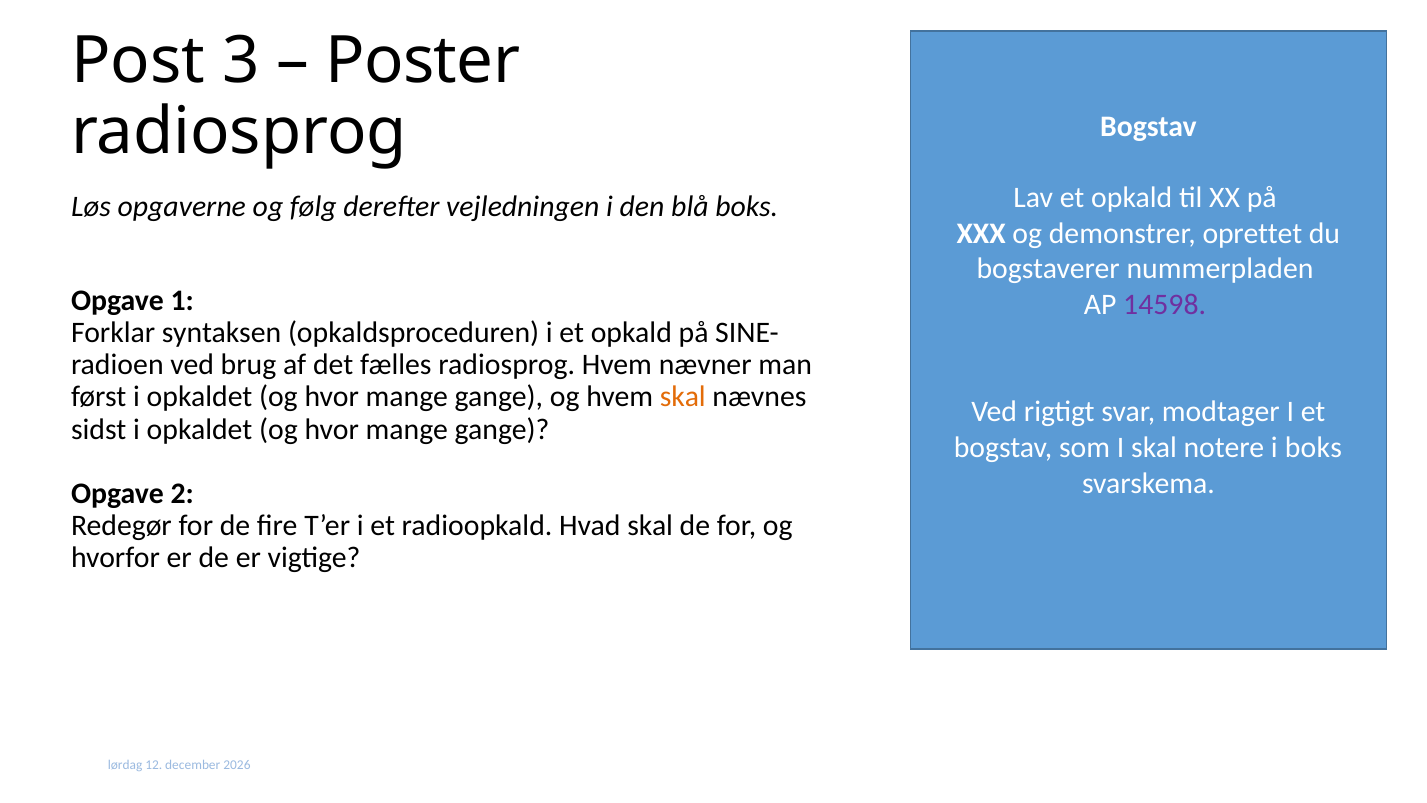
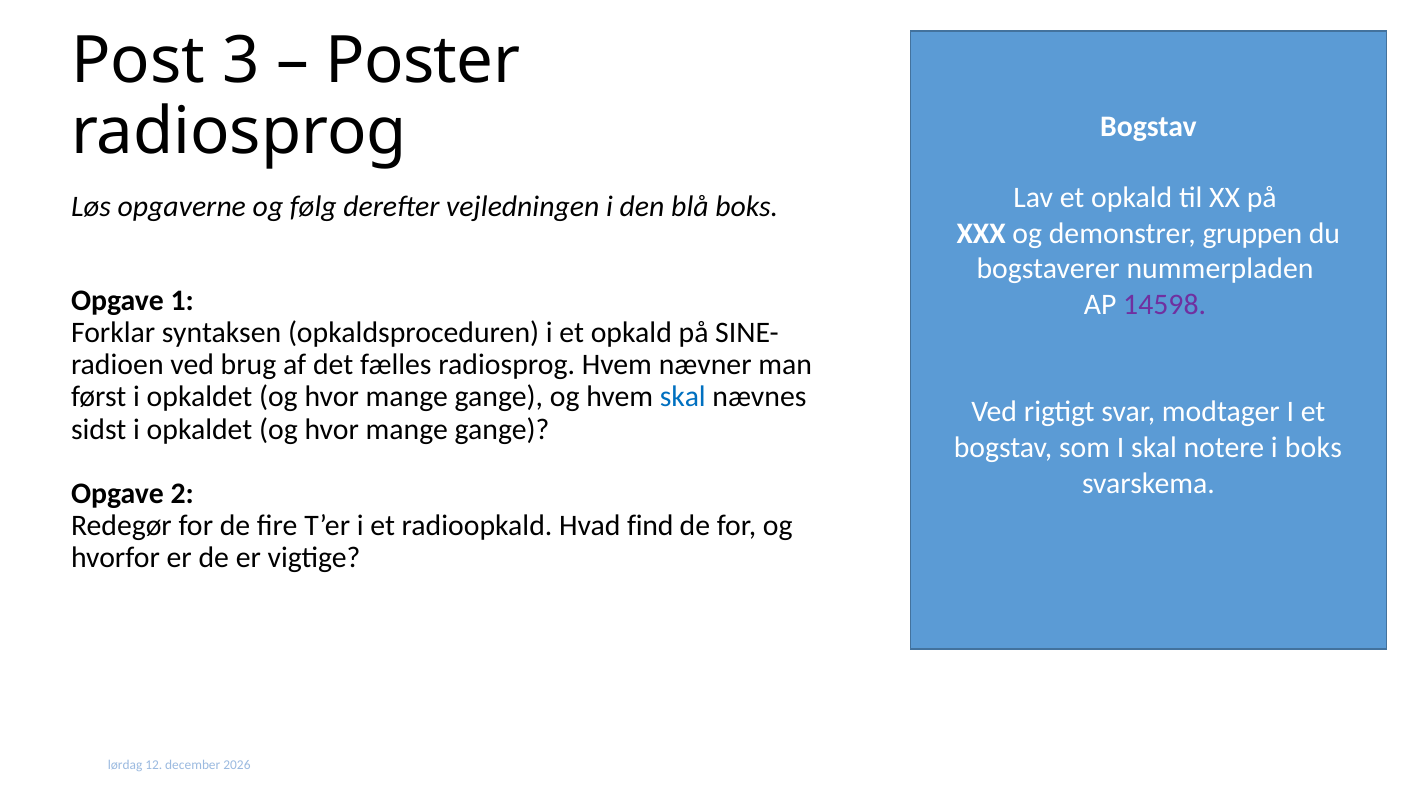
oprettet: oprettet -> gruppen (1252, 233)
skal colour: orange -> blue (683, 397)
Hvad skal: skal -> find (650, 525)
